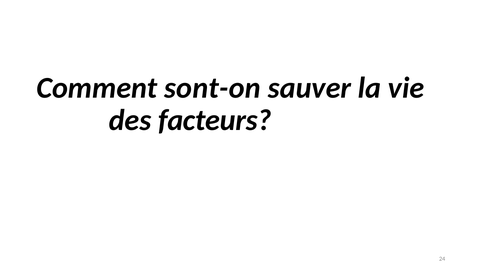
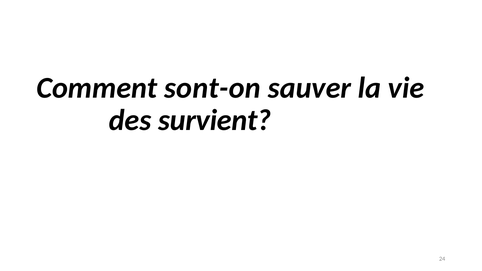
facteurs: facteurs -> survient (215, 120)
